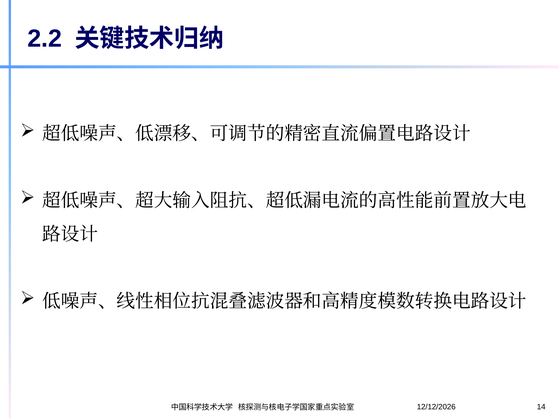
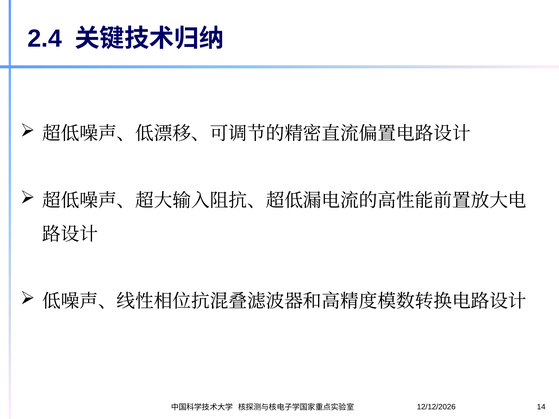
2.2: 2.2 -> 2.4 (45, 39)
